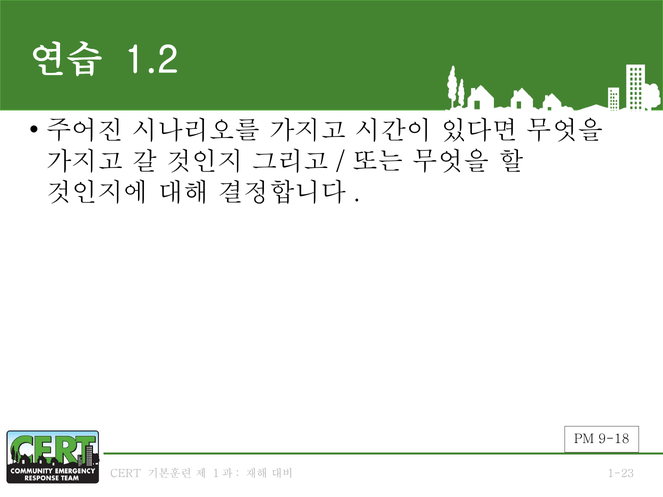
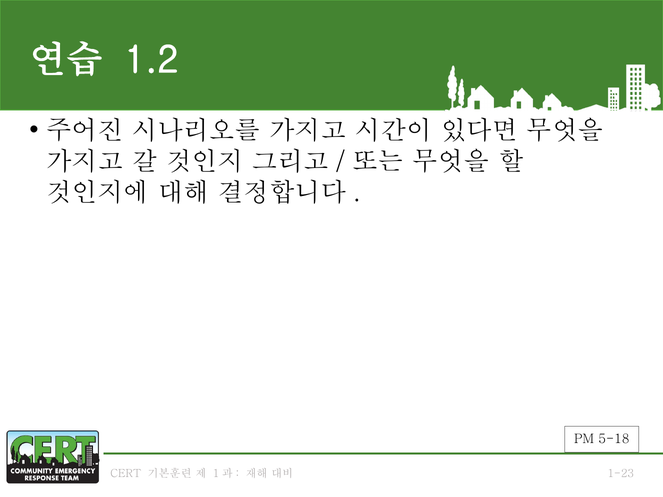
9-18: 9-18 -> 5-18 (614, 439)
